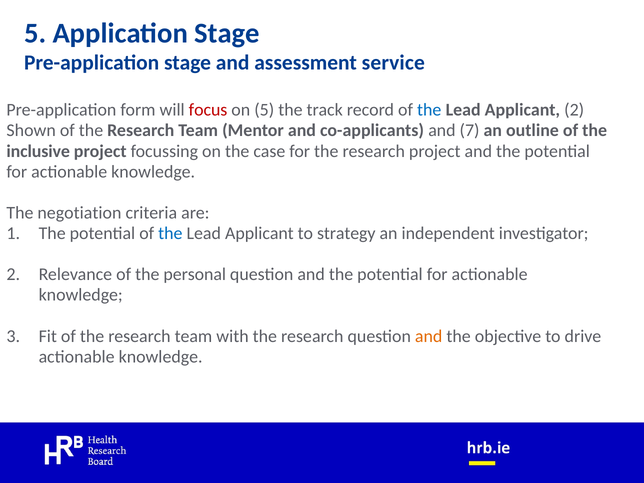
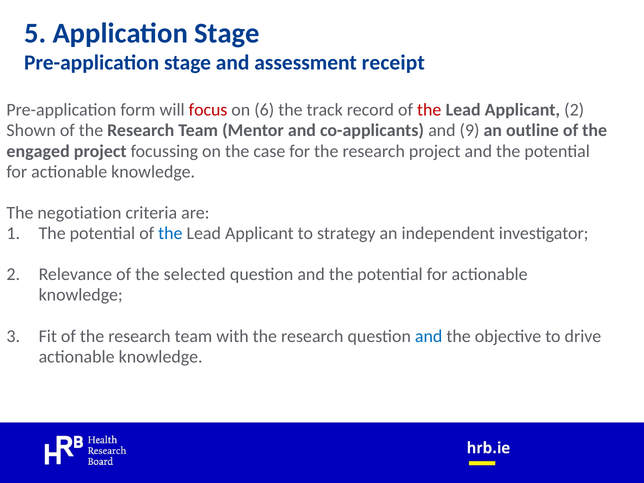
service: service -> receipt (393, 63)
on 5: 5 -> 6 (264, 110)
the colour: blue -> red (429, 110)
7: 7 -> 9 (470, 131)
inclusive: inclusive -> engaged (38, 151)
personal: personal -> selected (195, 275)
and colour: orange -> blue (429, 336)
